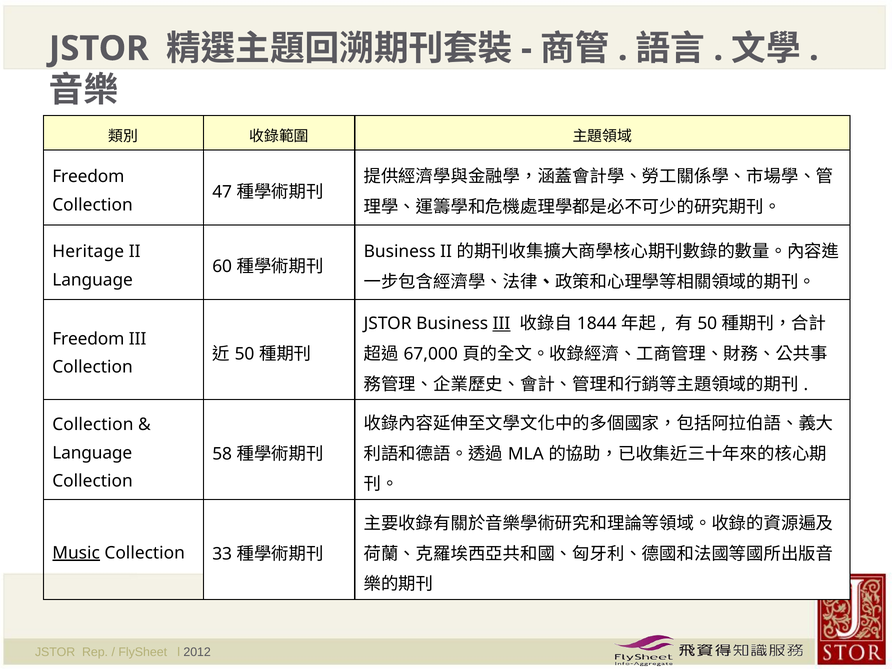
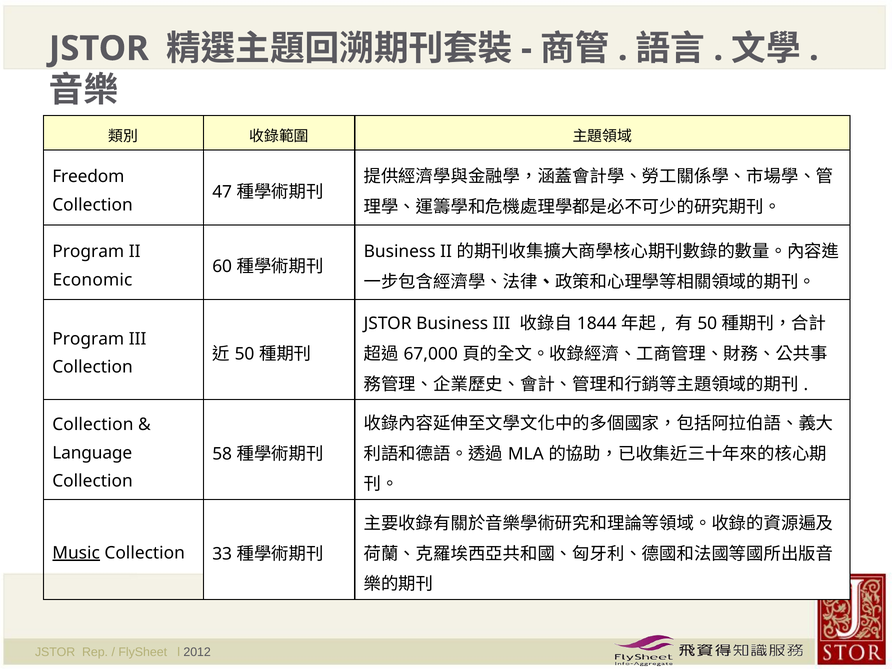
Heritage: Heritage -> Program (88, 251)
Language: Language -> Economic (92, 280)
III underline: present -> none (501, 324)
Freedom: Freedom -> Program (88, 339)
